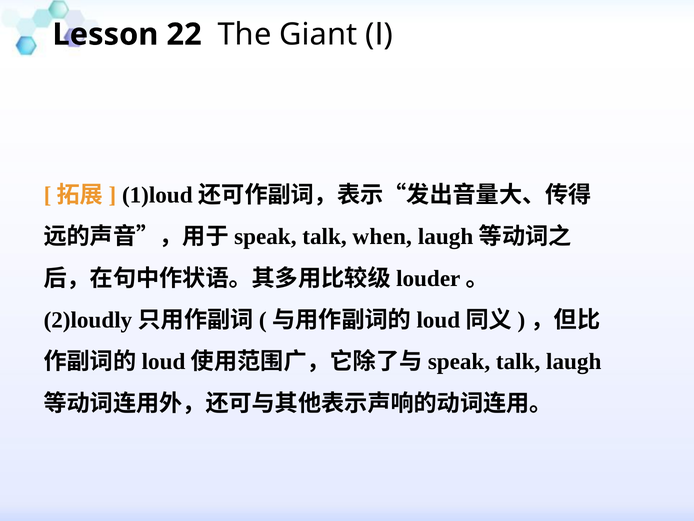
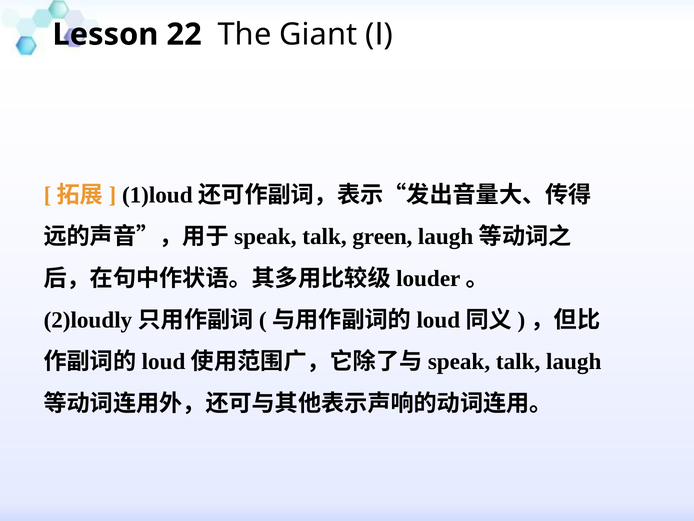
when: when -> green (382, 236)
